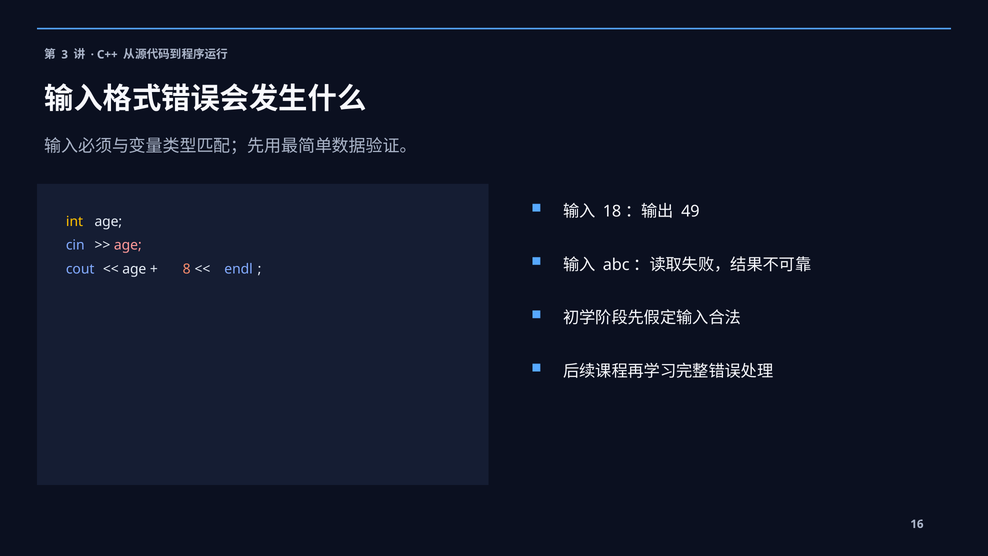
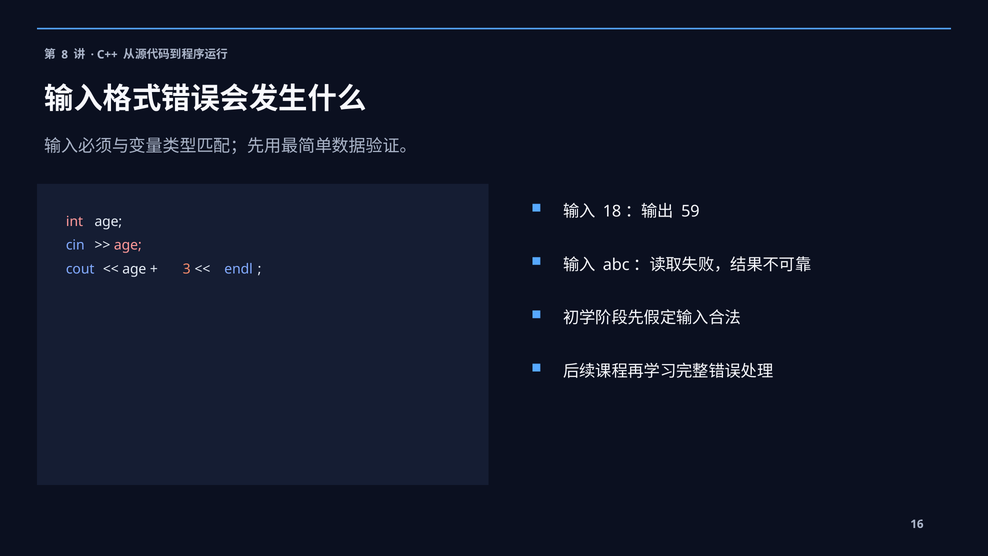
3: 3 -> 8 (65, 55)
49: 49 -> 59 (690, 211)
int colour: yellow -> pink (75, 221)
8: 8 -> 3 (187, 269)
